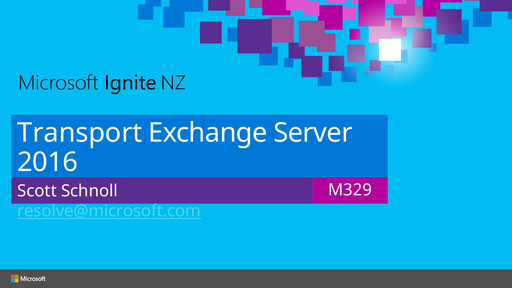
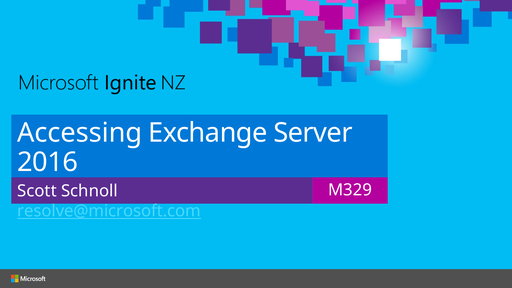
Transport: Transport -> Accessing (80, 133)
